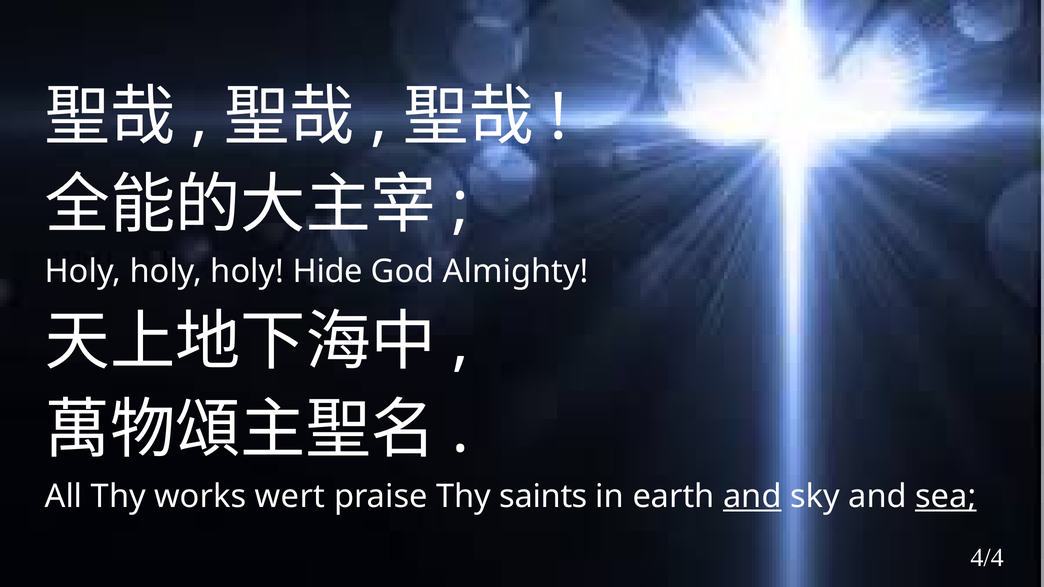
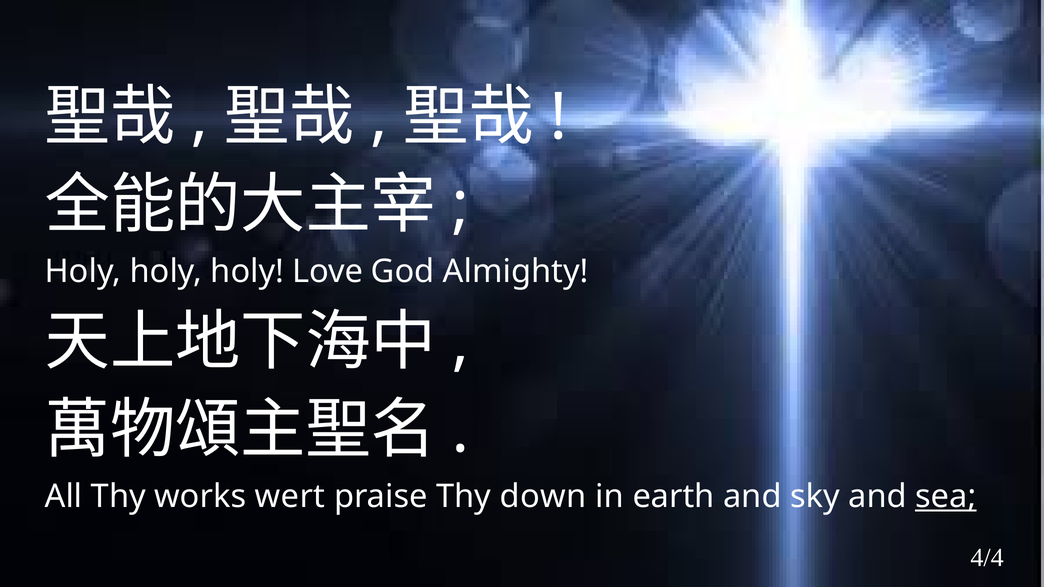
Hide: Hide -> Love (328, 271)
saints: saints -> down (543, 497)
and underline: present -> none (752, 497)
